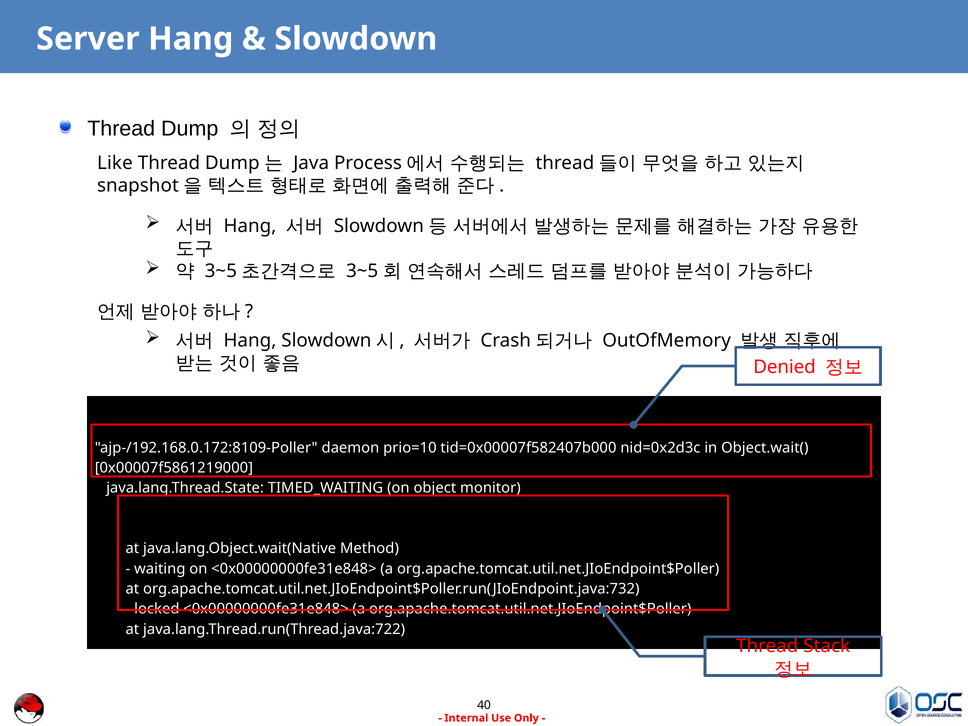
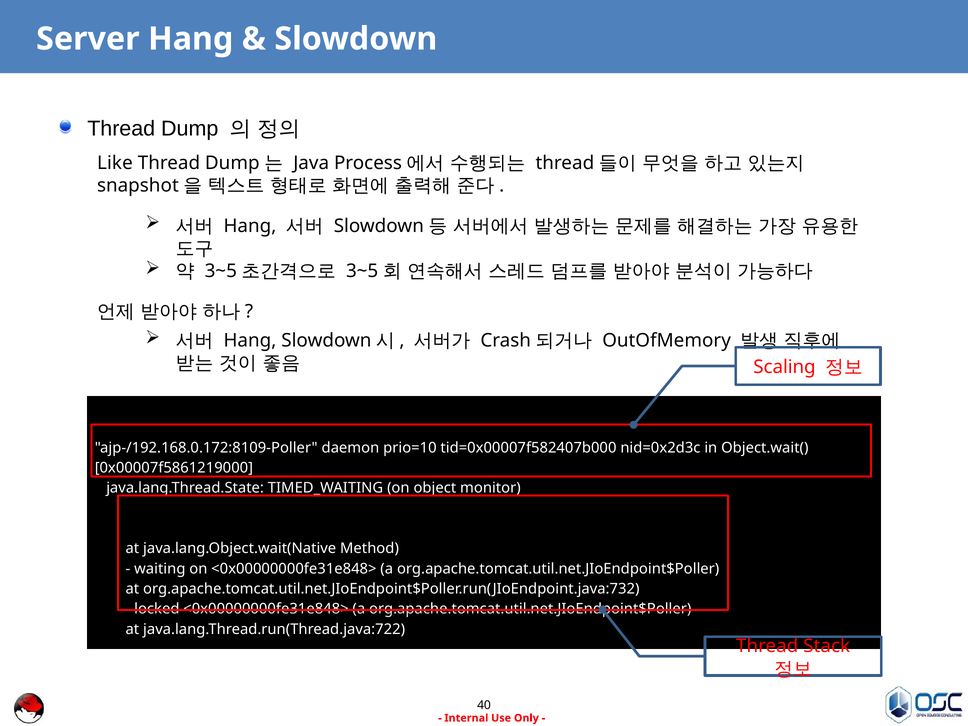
Denied: Denied -> Scaling (785, 367)
